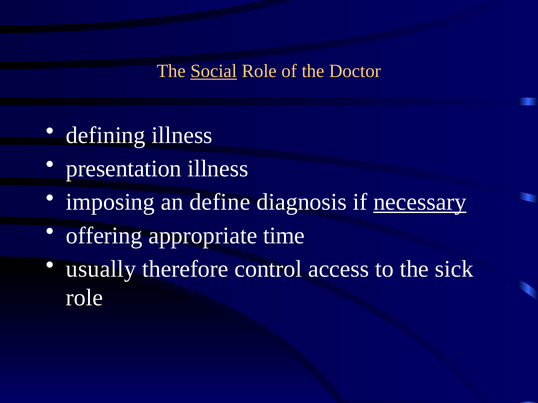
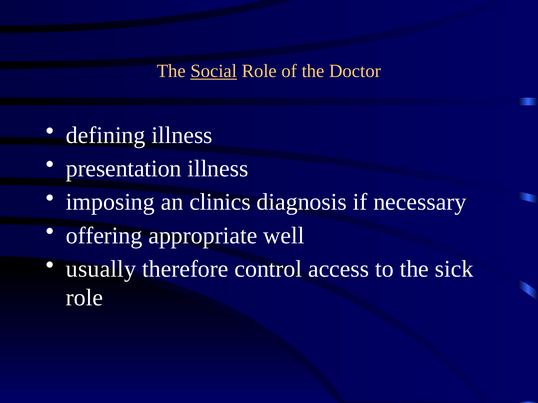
define: define -> clinics (220, 202)
necessary underline: present -> none (420, 202)
time: time -> well (284, 236)
